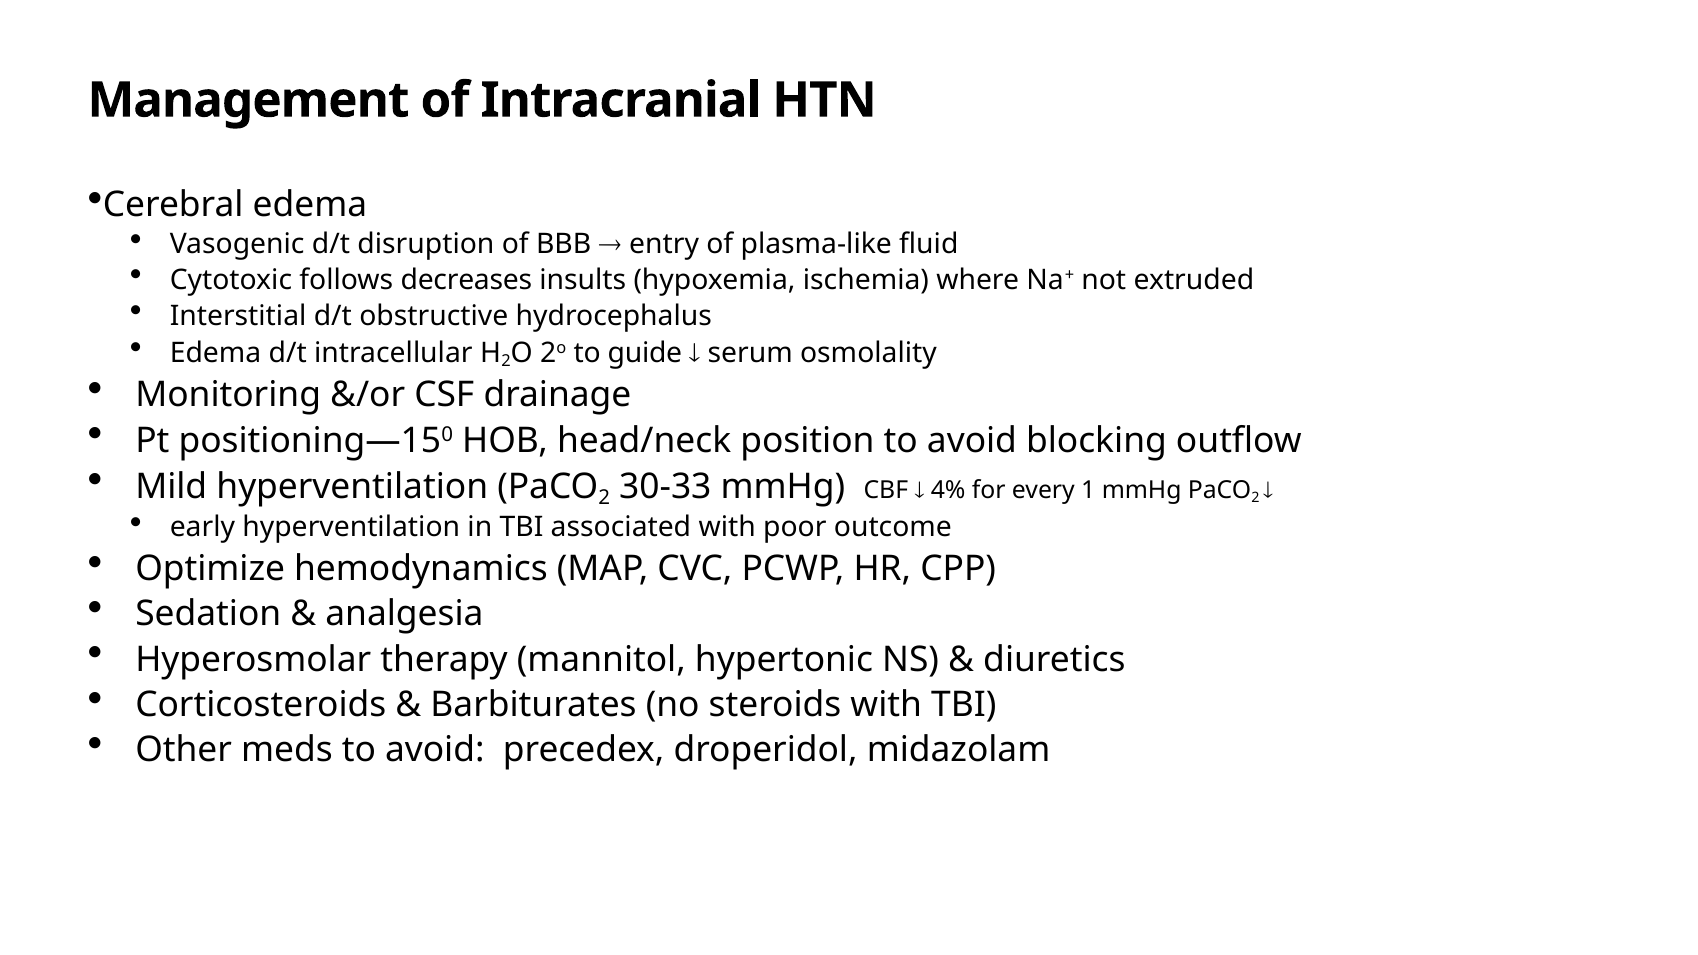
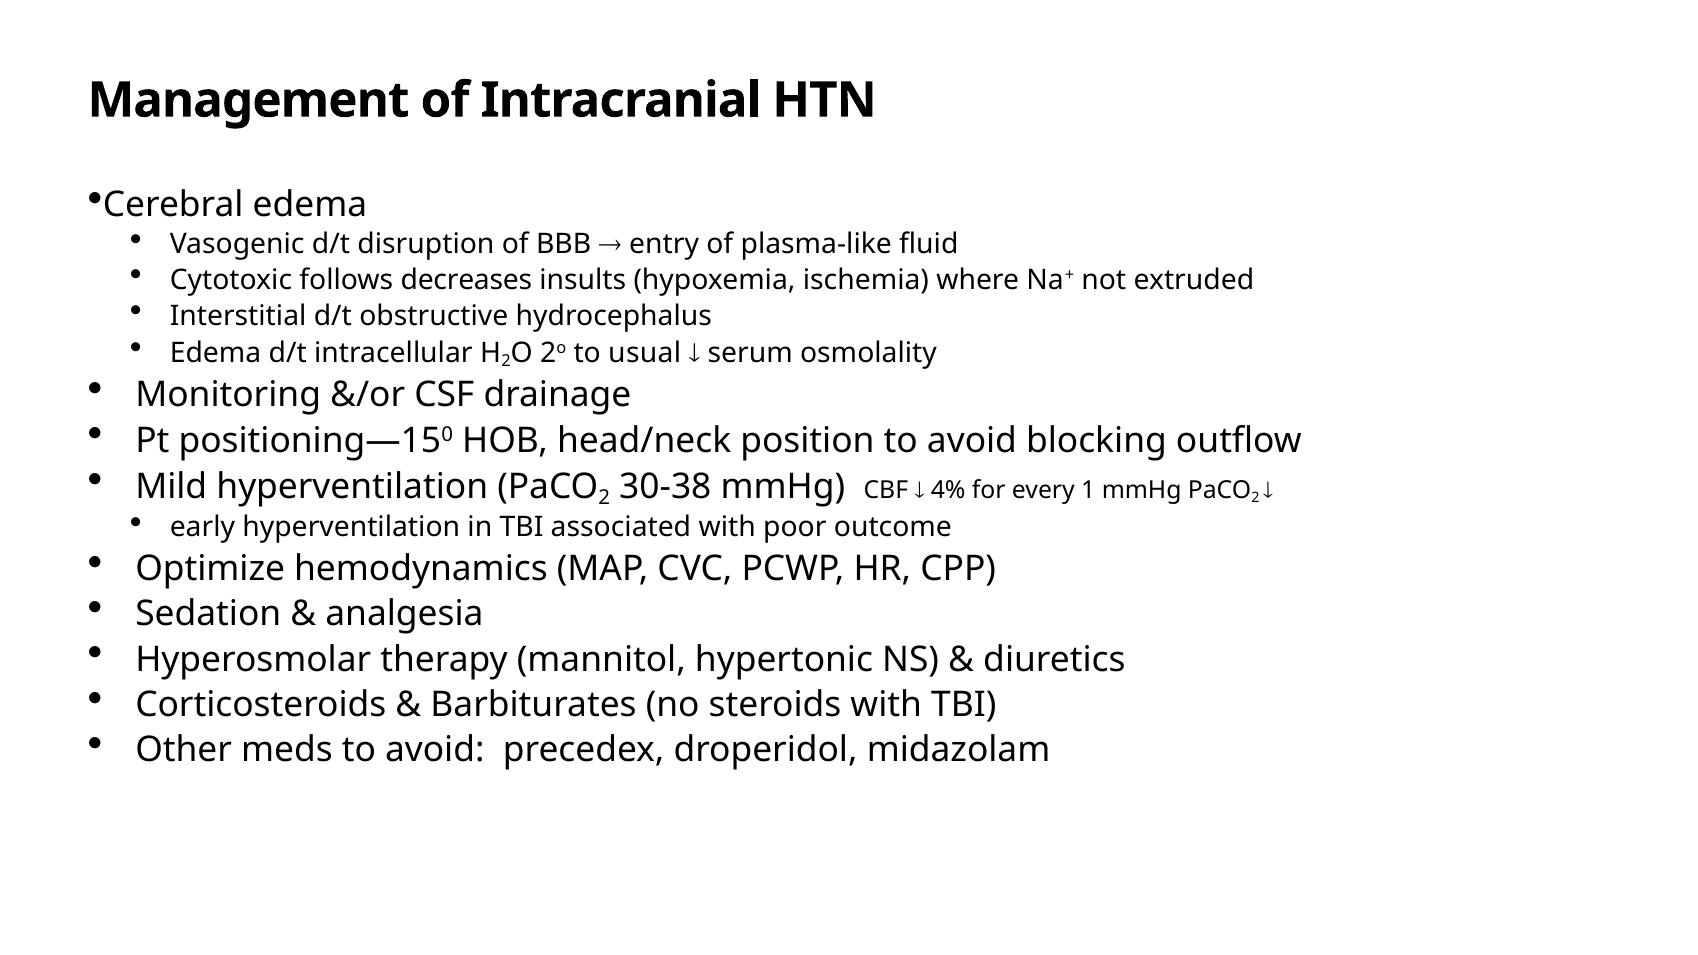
guide: guide -> usual (645, 353)
30-33: 30-33 -> 30-38 (665, 487)
